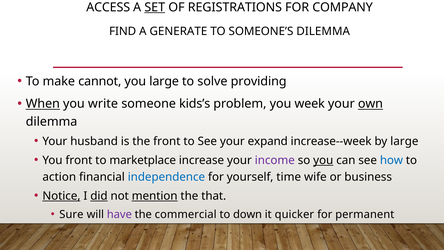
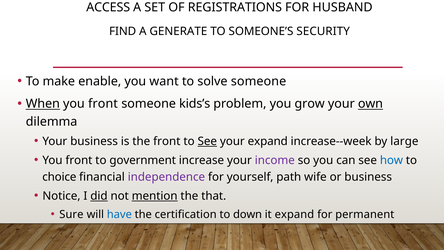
SET underline: present -> none (155, 7)
COMPANY: COMPANY -> HUSBAND (342, 7)
SOMEONE’S DILEMMA: DILEMMA -> SECURITY (323, 31)
cannot: cannot -> enable (100, 81)
you large: large -> want (164, 81)
solve providing: providing -> someone (259, 81)
write: write -> front (103, 104)
week: week -> grow (310, 104)
Your husband: husband -> business (94, 141)
See underline: none -> present (207, 141)
marketplace: marketplace -> government (143, 160)
you underline: present -> none (323, 160)
action: action -> choice (59, 177)
independence colour: blue -> purple (166, 177)
time: time -> path (289, 177)
Notice underline: present -> none (61, 196)
have colour: purple -> blue (119, 214)
commercial: commercial -> certification (186, 214)
it quicker: quicker -> expand (294, 214)
